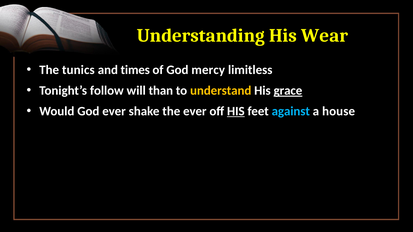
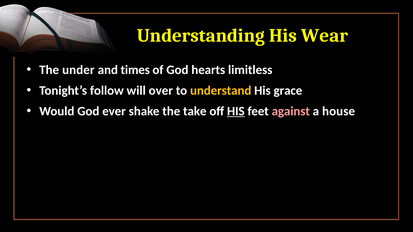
tunics: tunics -> under (78, 70)
mercy: mercy -> hearts (208, 70)
than: than -> over (161, 91)
grace underline: present -> none (288, 91)
the ever: ever -> take (195, 111)
against colour: light blue -> pink (291, 111)
